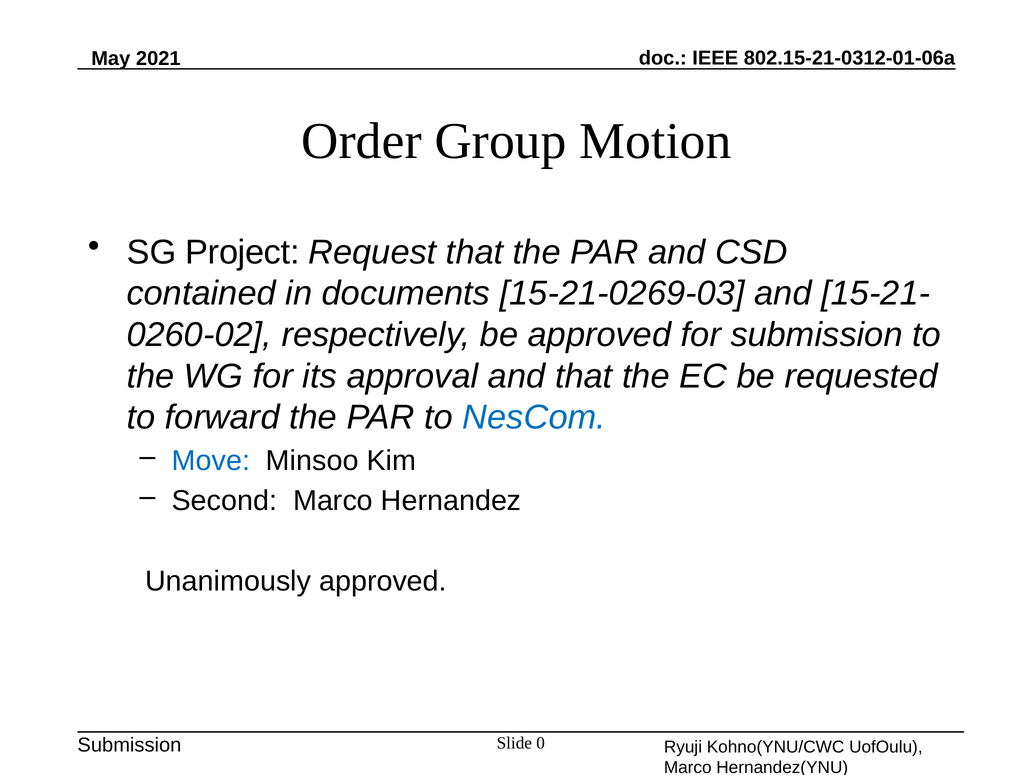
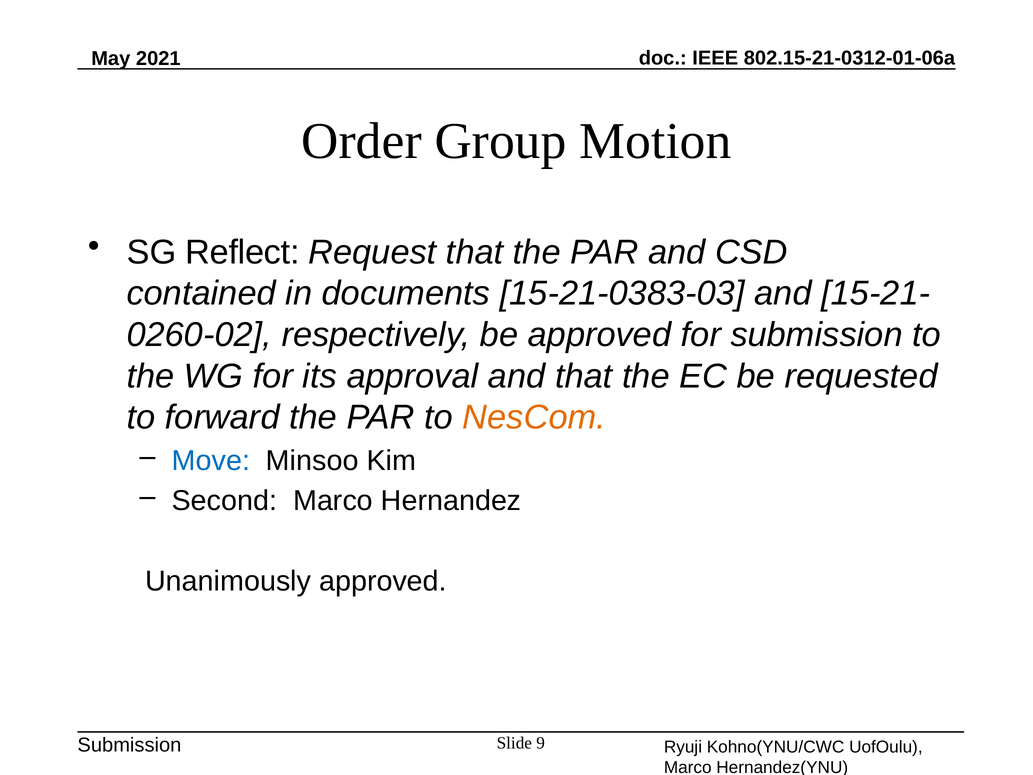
Project: Project -> Reflect (242, 252)
15-21-0269-03: 15-21-0269-03 -> 15-21-0383-03 (622, 293)
NesCom colour: blue -> orange (534, 417)
0: 0 -> 9 (541, 743)
